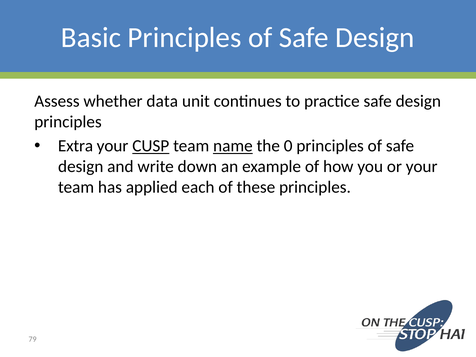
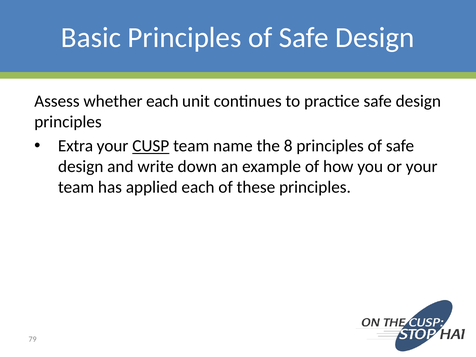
whether data: data -> each (162, 101)
name underline: present -> none (233, 146)
0: 0 -> 8 (288, 146)
